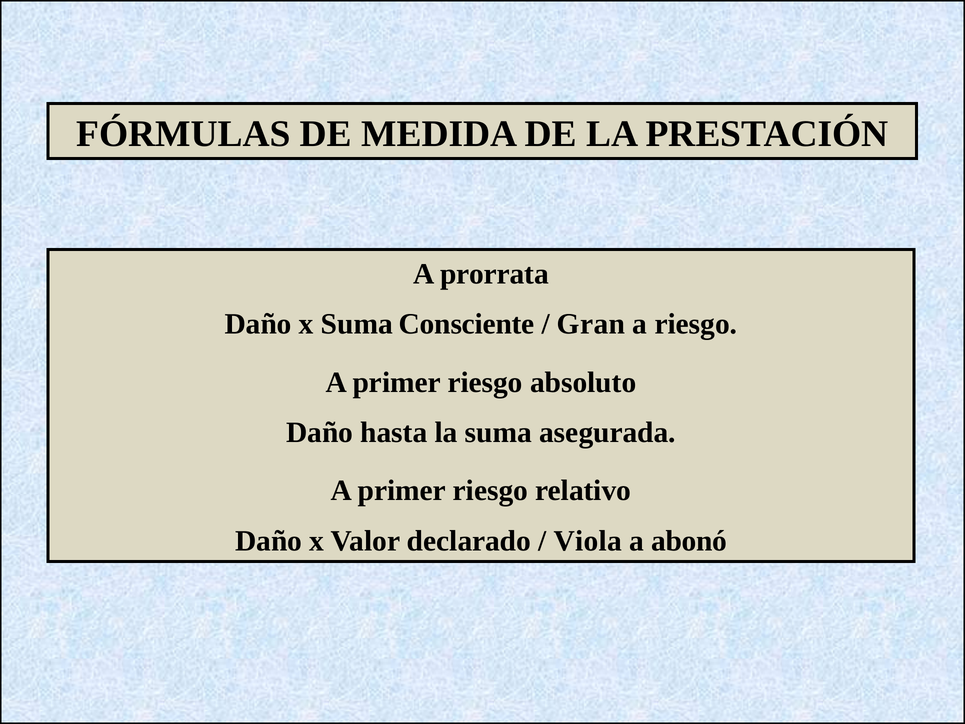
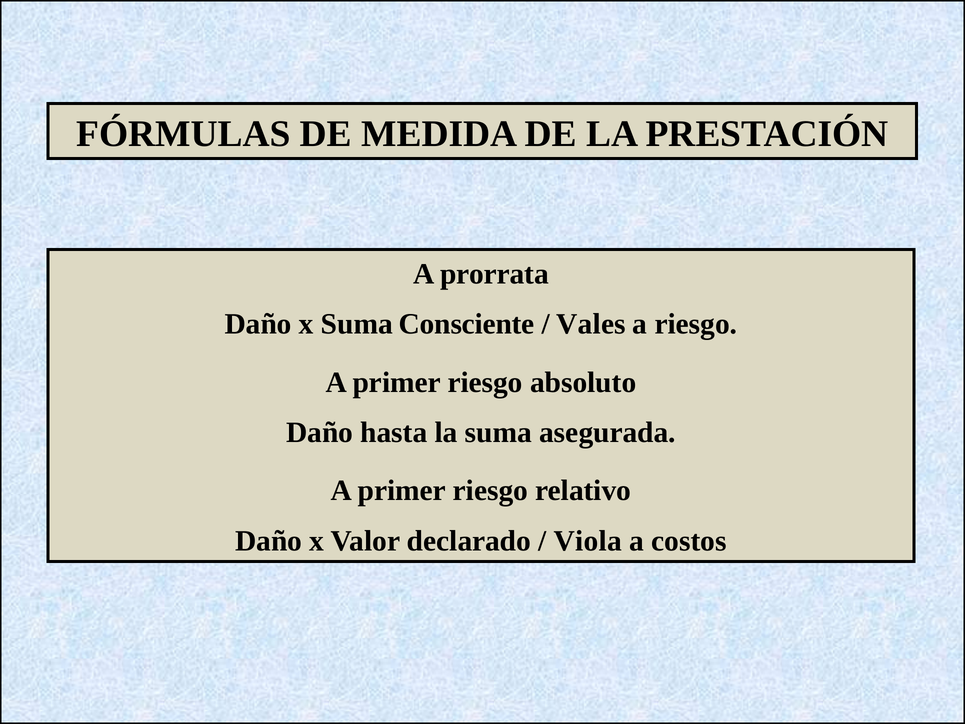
Gran: Gran -> Vales (591, 324)
abonó: abonó -> costos (689, 541)
